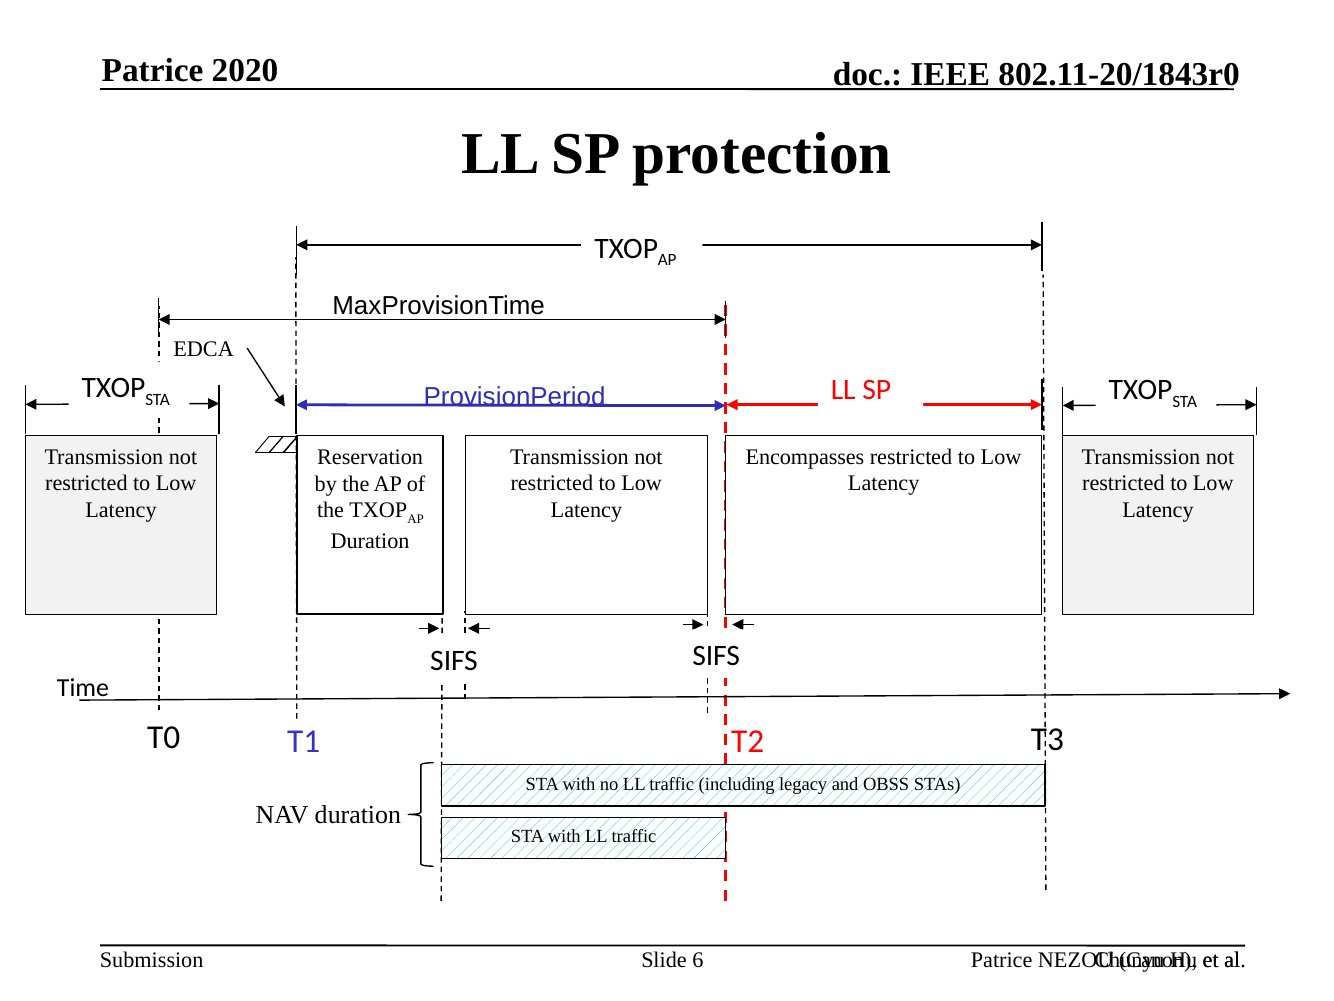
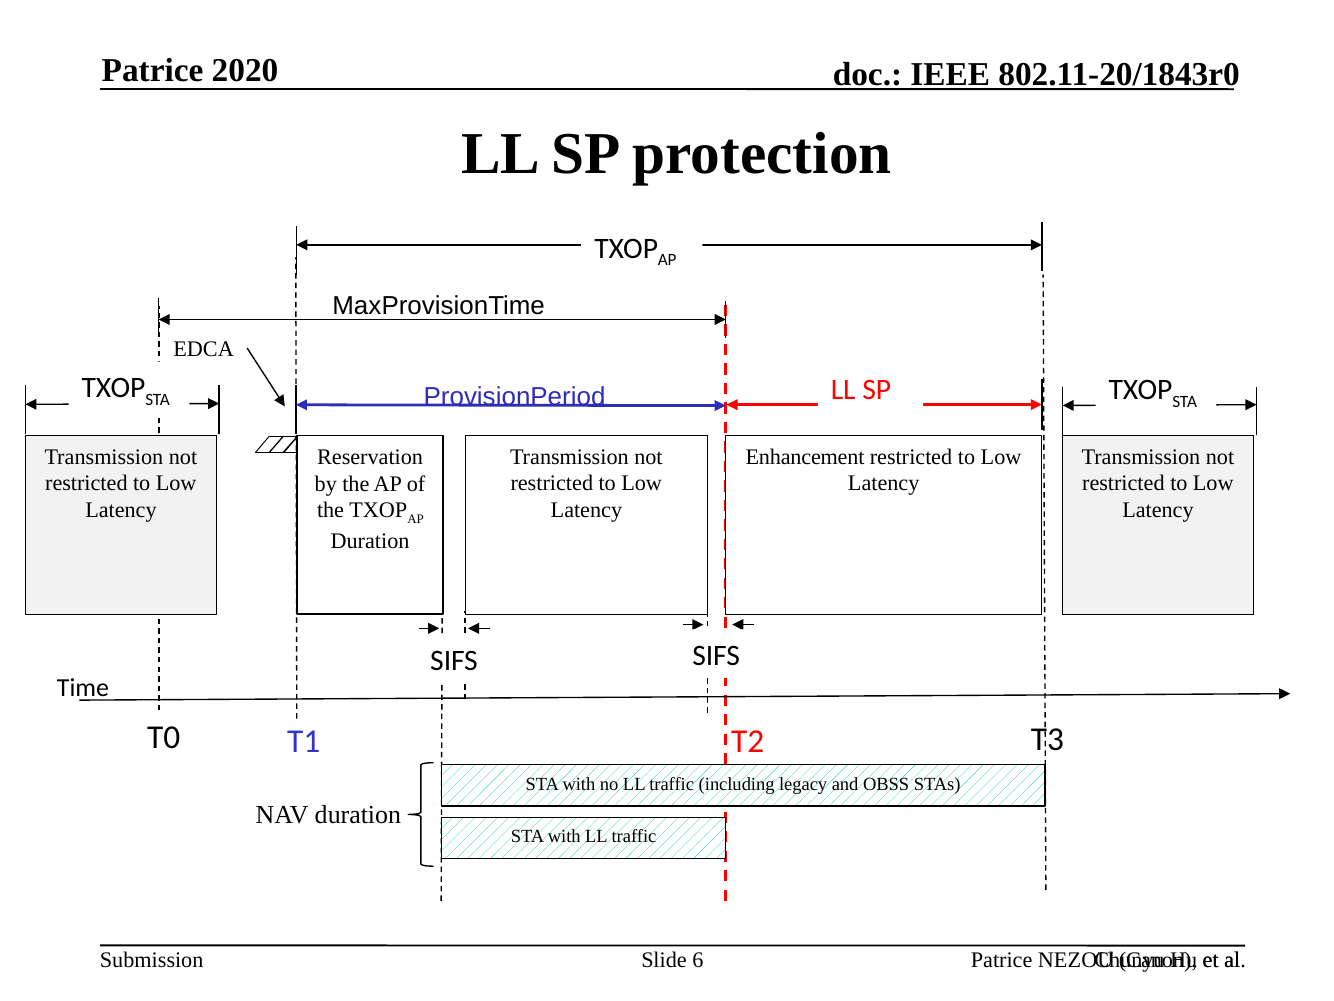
Encompasses: Encompasses -> Enhancement (805, 457)
